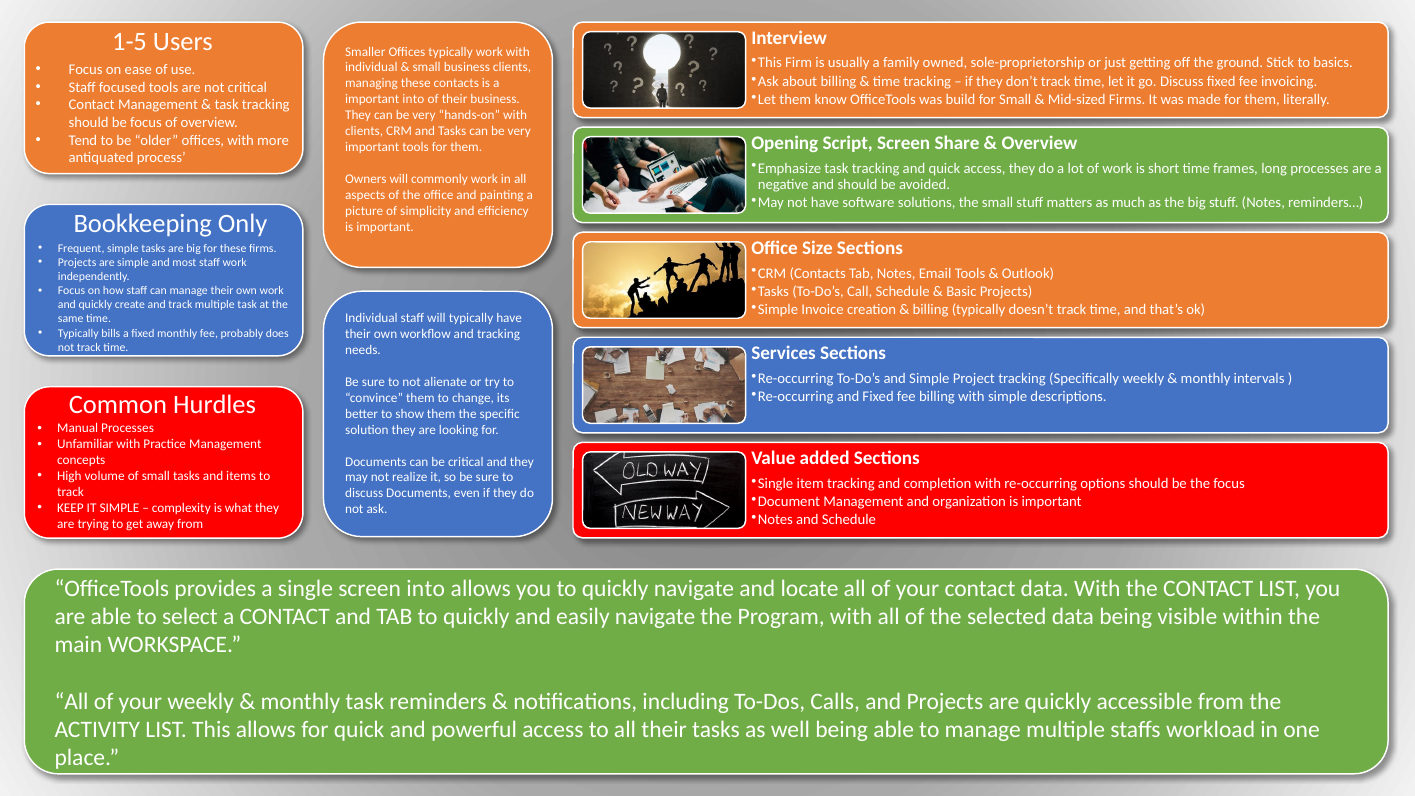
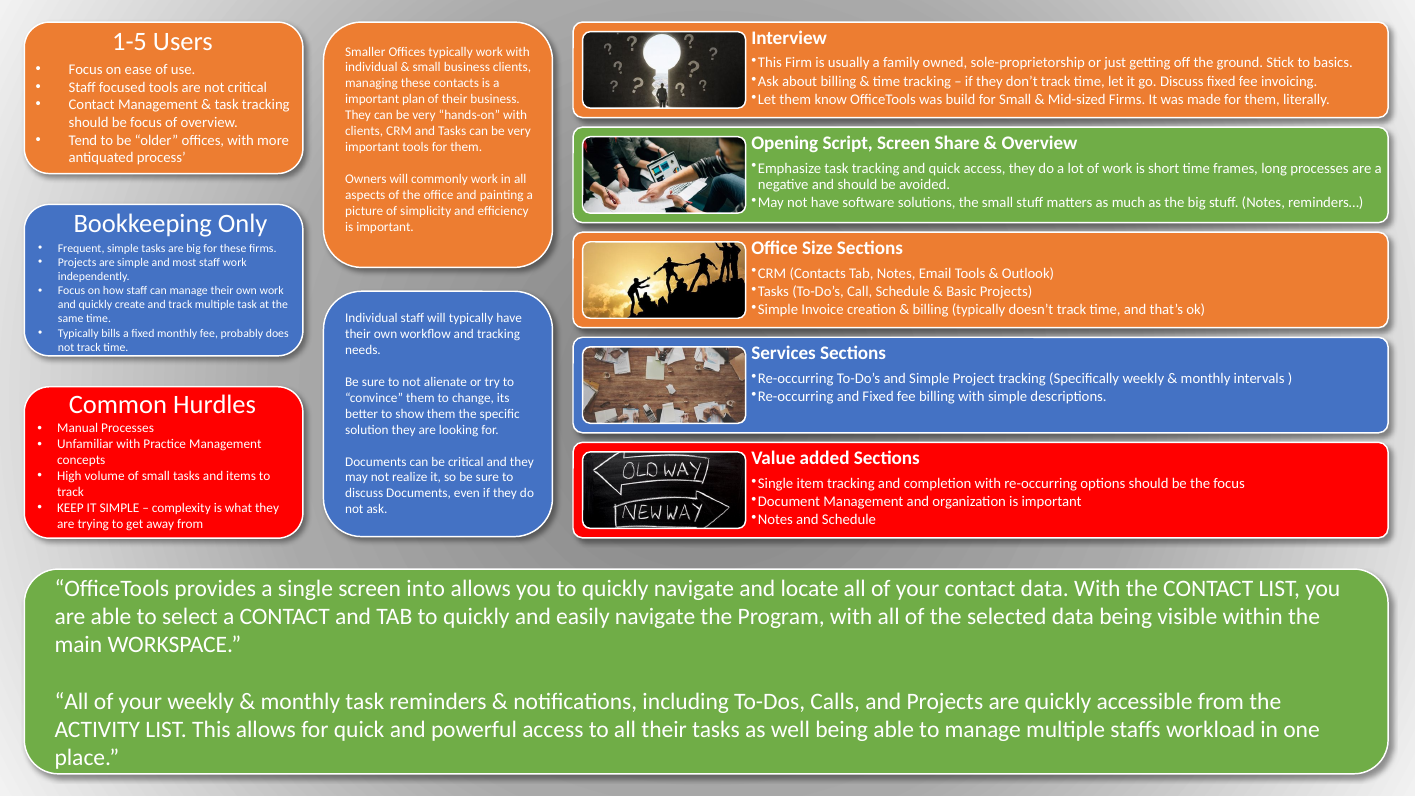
important into: into -> plan (414, 100)
